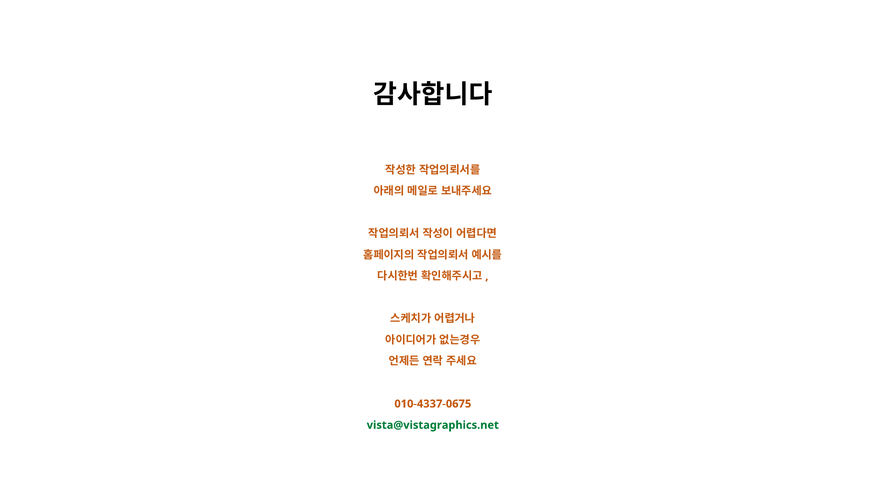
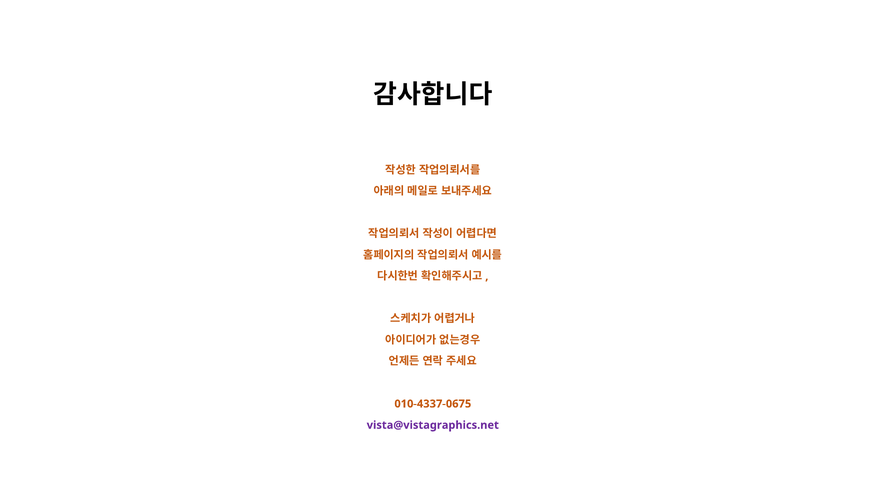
vista@vistagraphics.net colour: green -> purple (433, 425)
